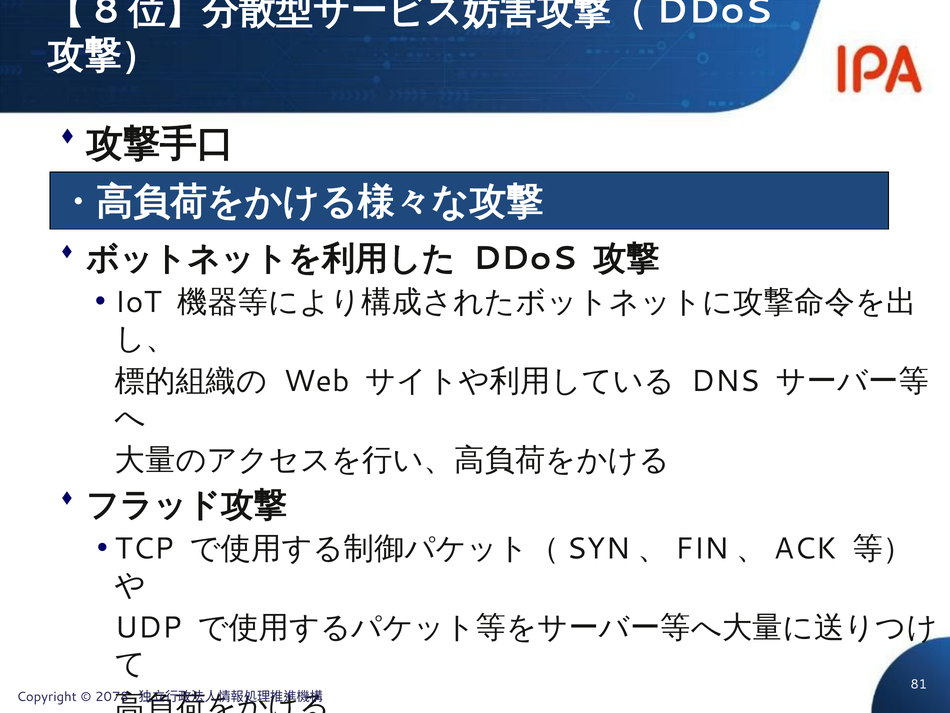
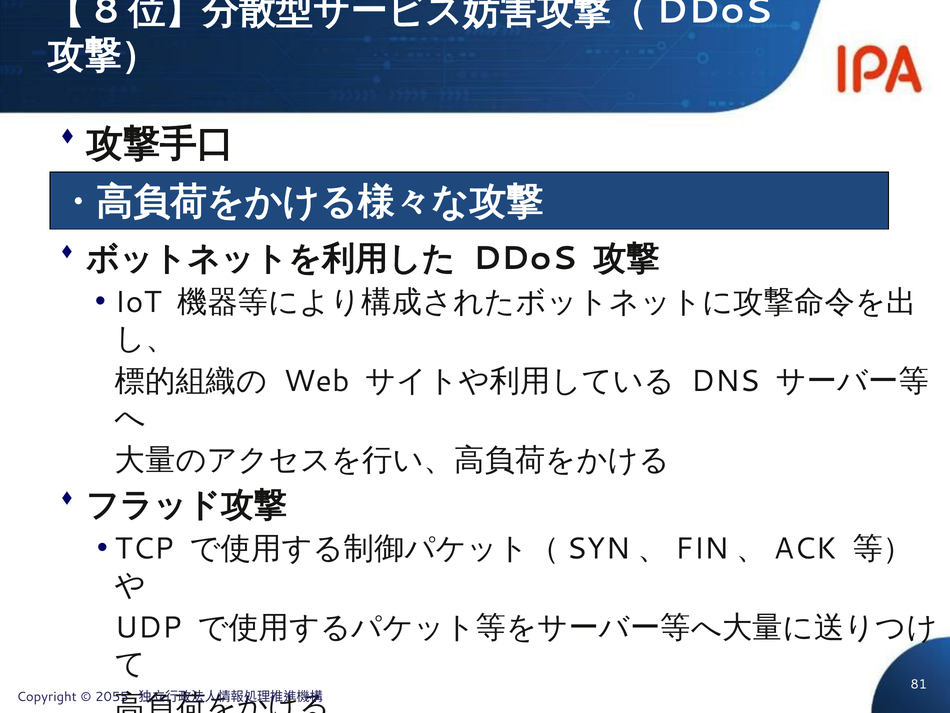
2078: 2078 -> 2055 (112, 696)
